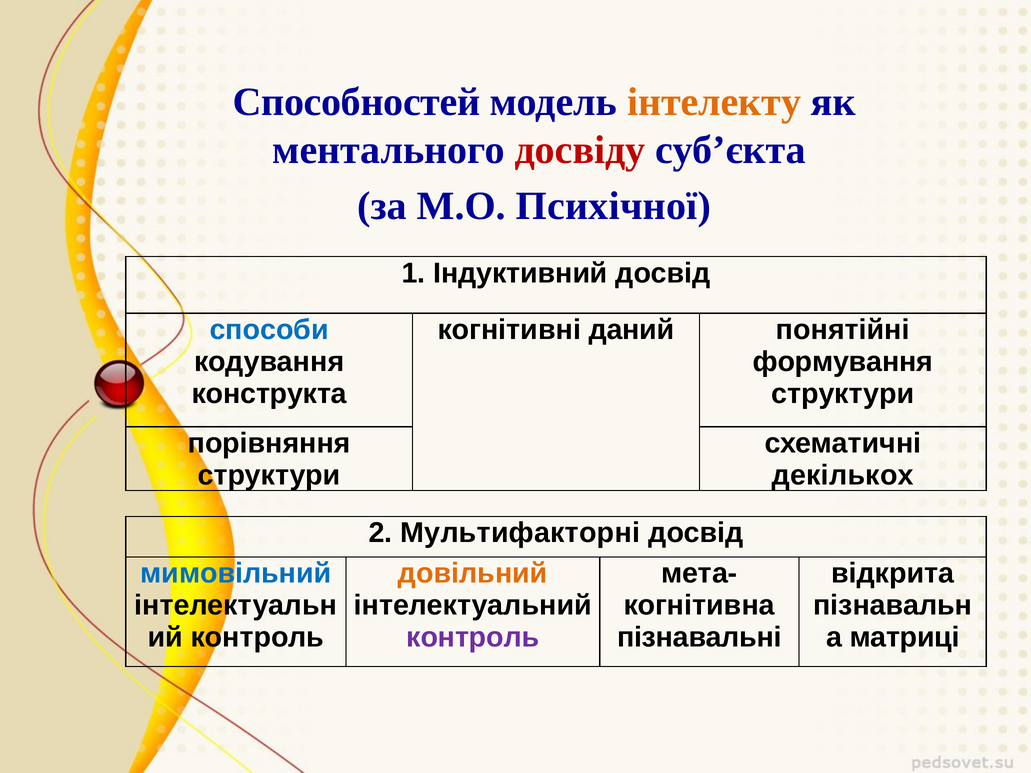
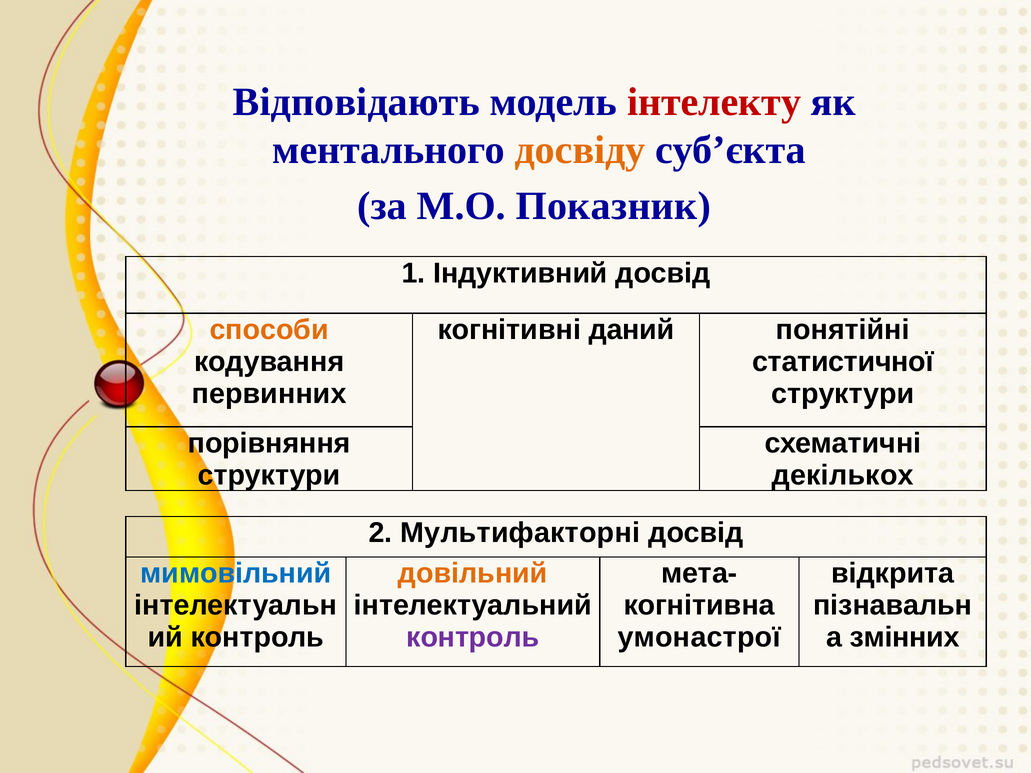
Способностей: Способностей -> Відповідають (356, 102)
інтелекту colour: orange -> red (714, 102)
досвіду colour: red -> orange (580, 150)
Психічної: Психічної -> Показник (613, 206)
способи colour: blue -> orange (269, 330)
формування: формування -> статистичної (843, 362)
конструкта: конструкта -> первинних (269, 394)
пізнавальні: пізнавальні -> умонастрої (699, 638)
матриці: матриці -> змінних (905, 638)
